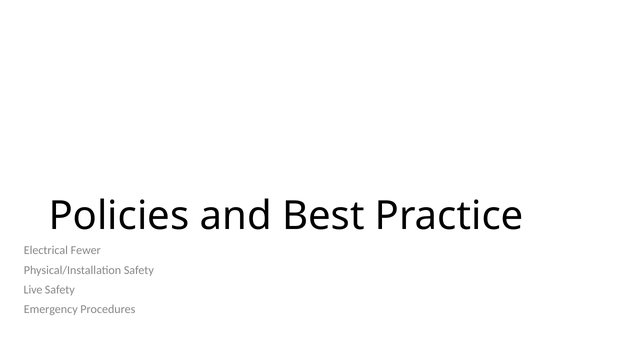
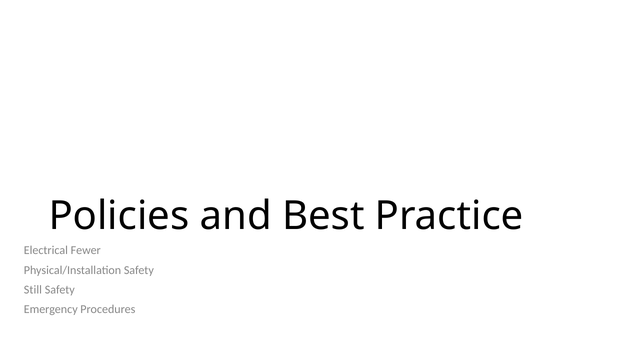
Live: Live -> Still (33, 290)
